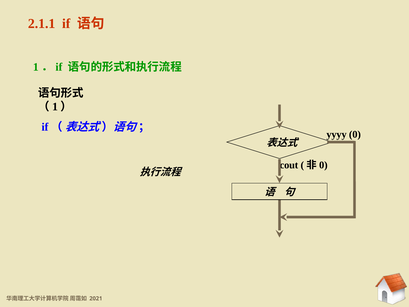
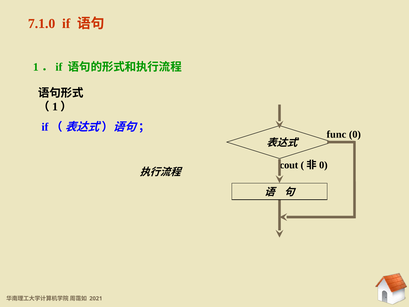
2.1.1: 2.1.1 -> 7.1.0 (42, 24)
yyyy: yyyy -> func (336, 134)
